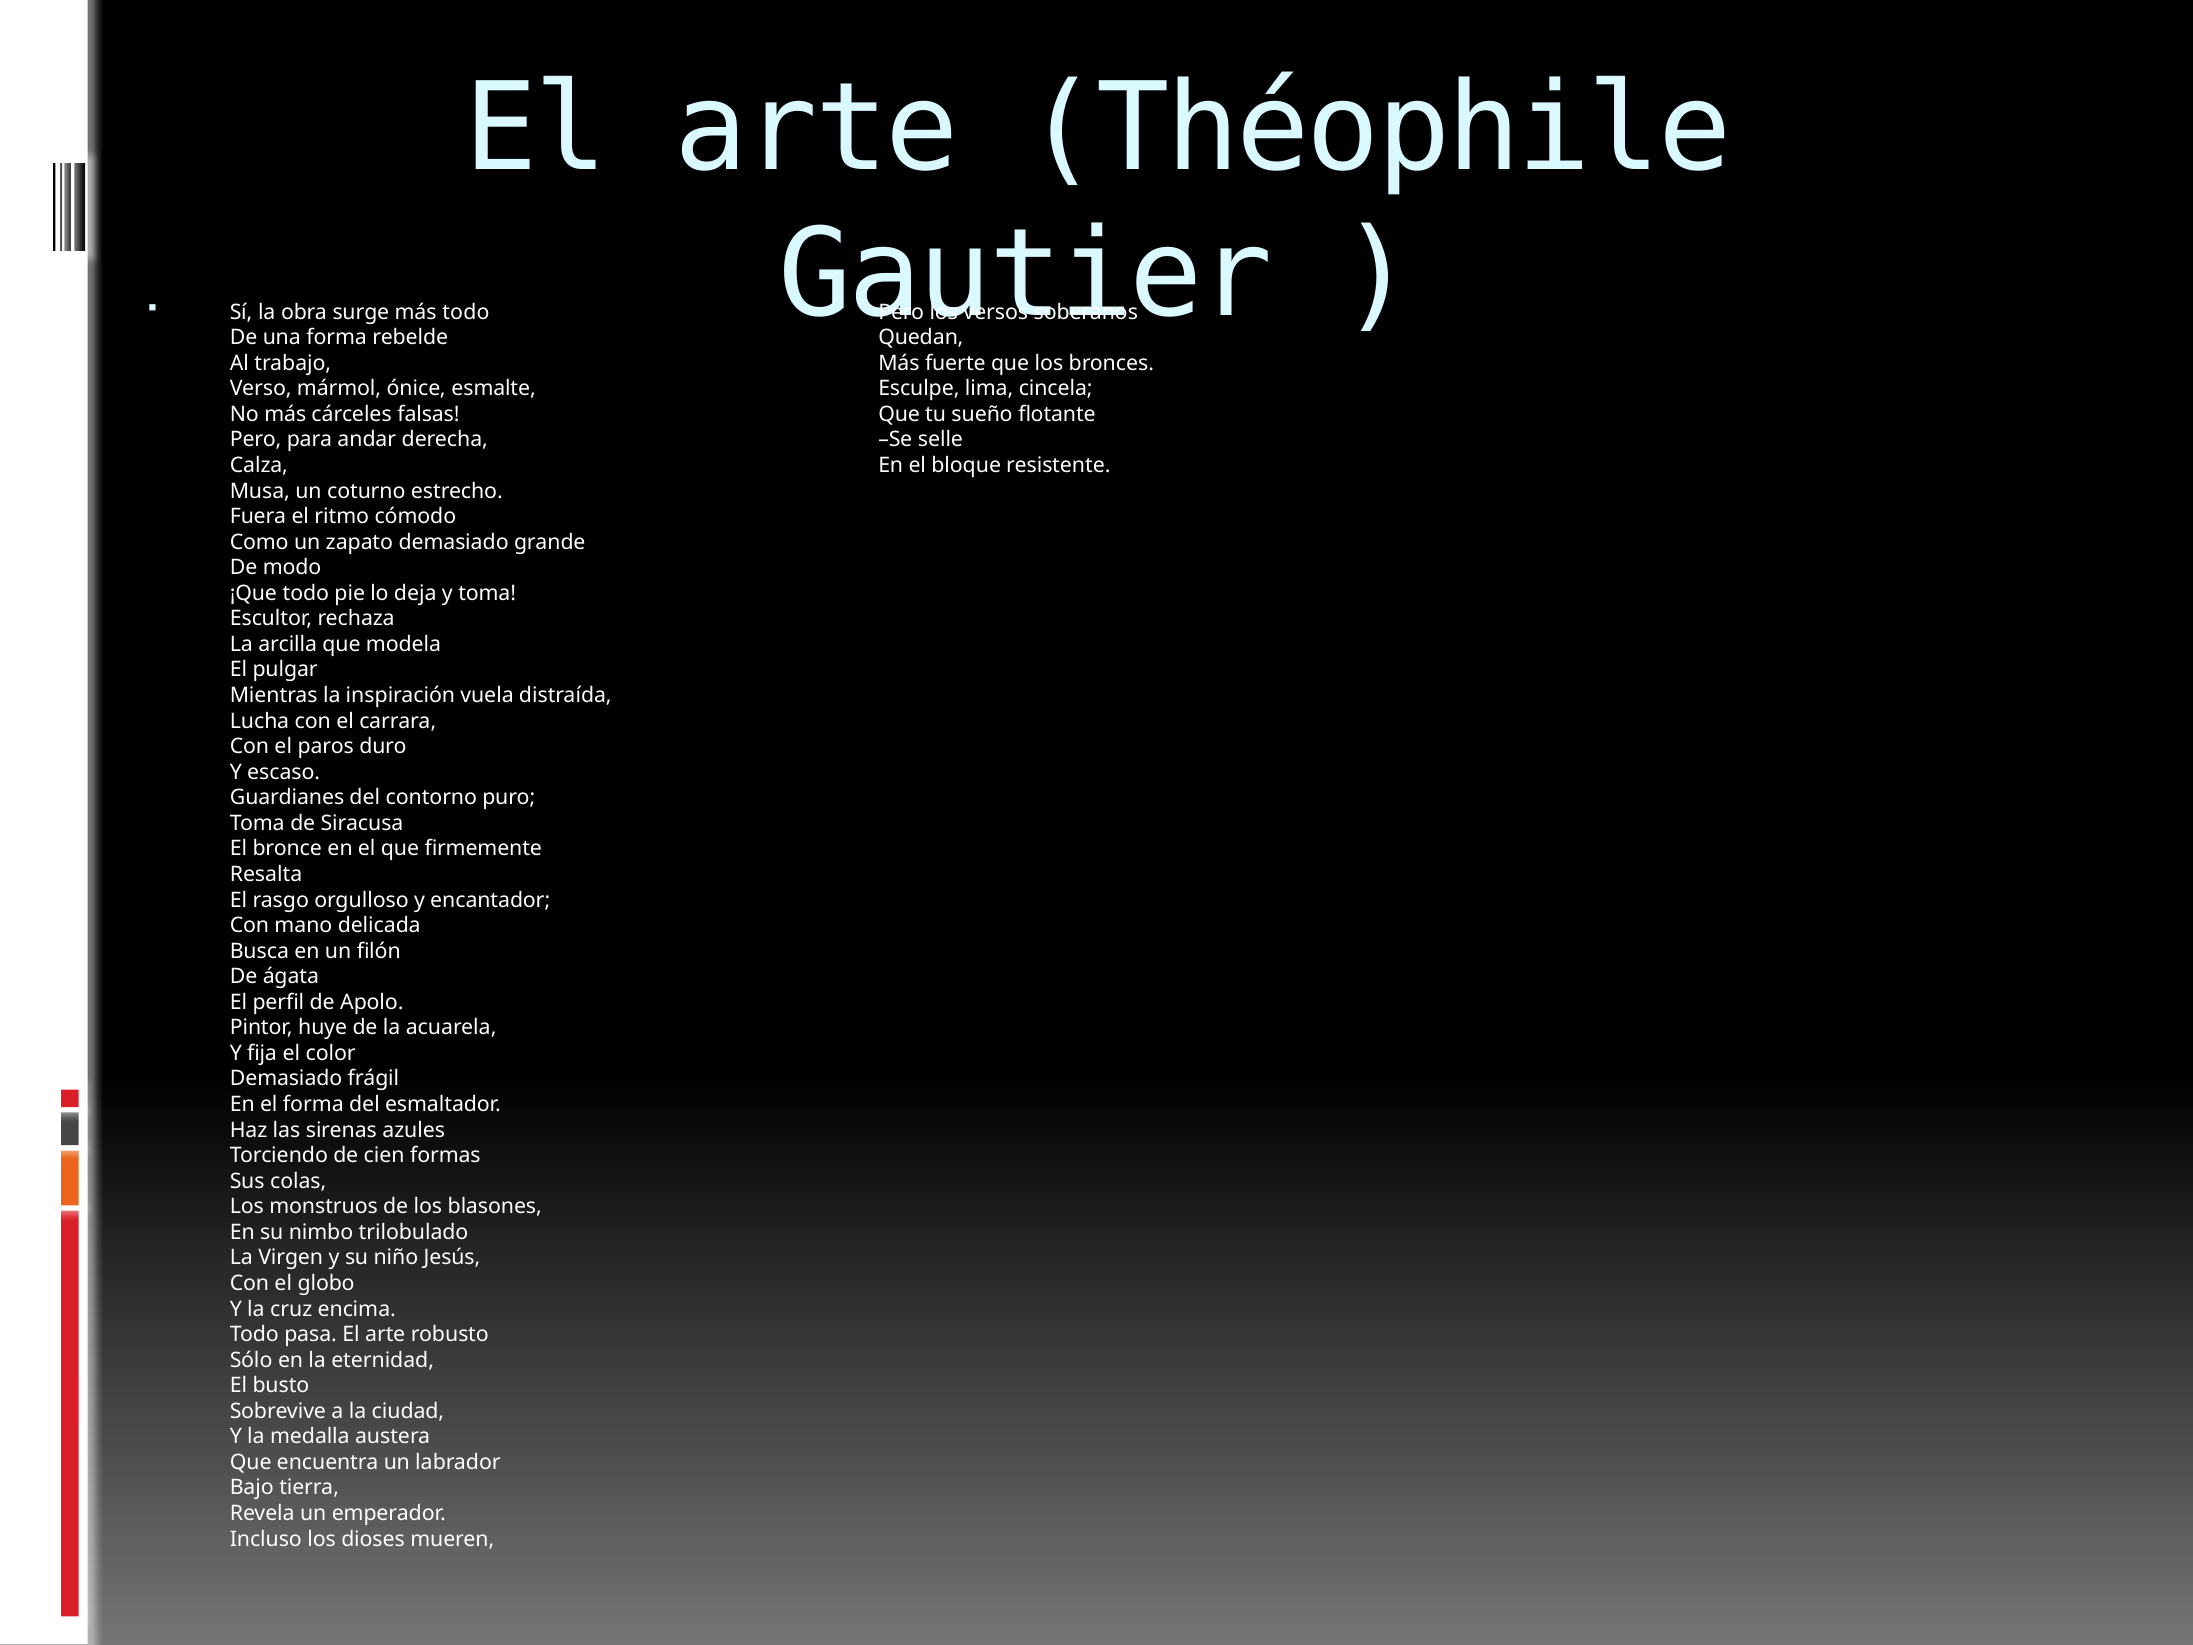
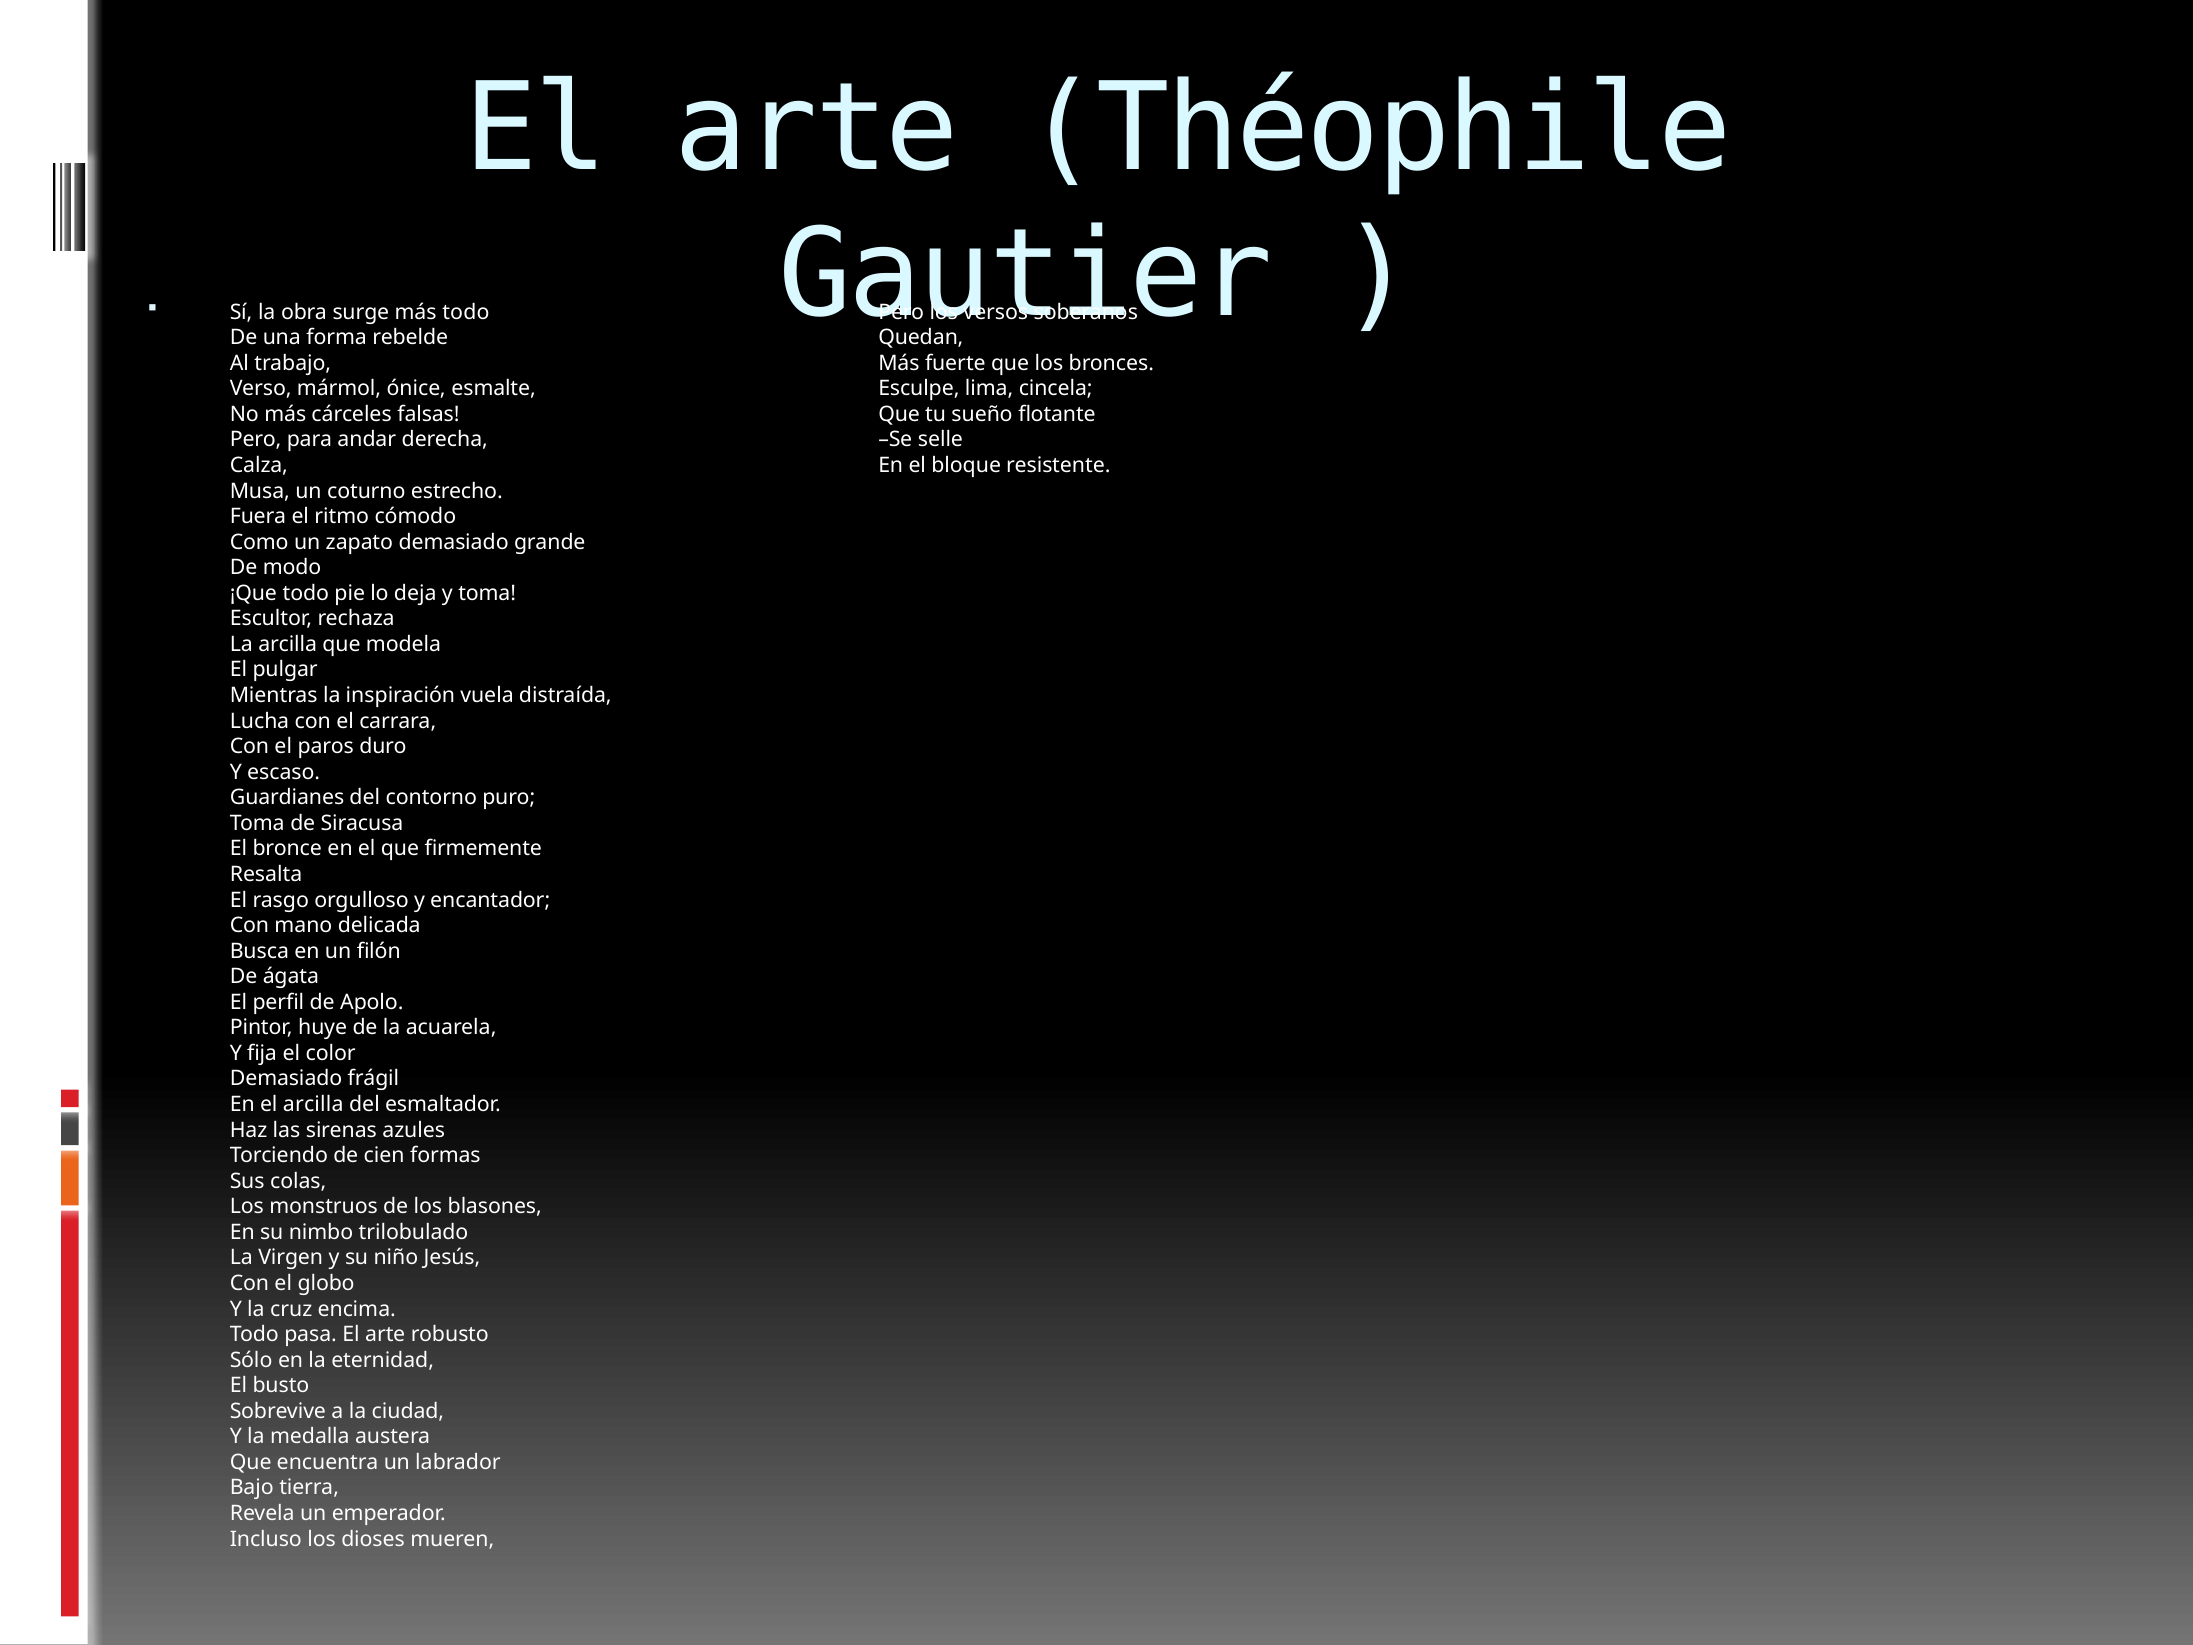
el forma: forma -> arcilla (313, 1104)
